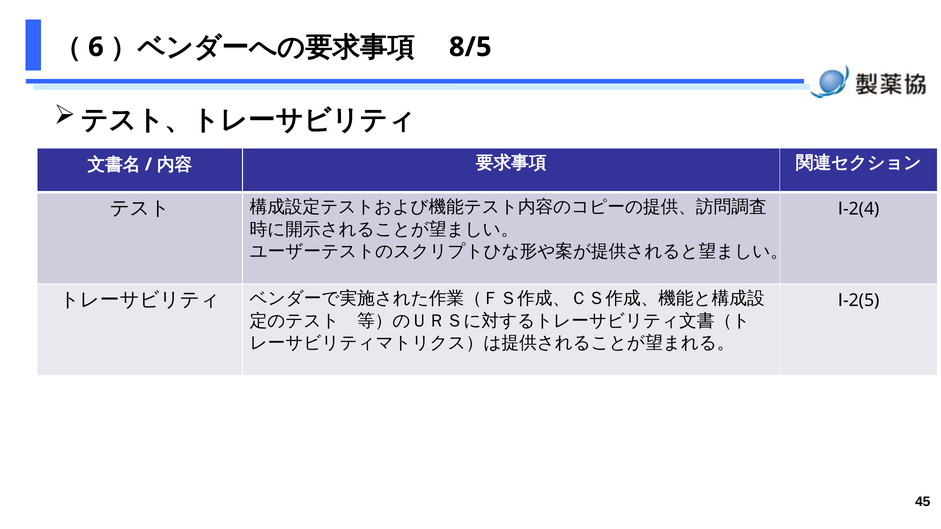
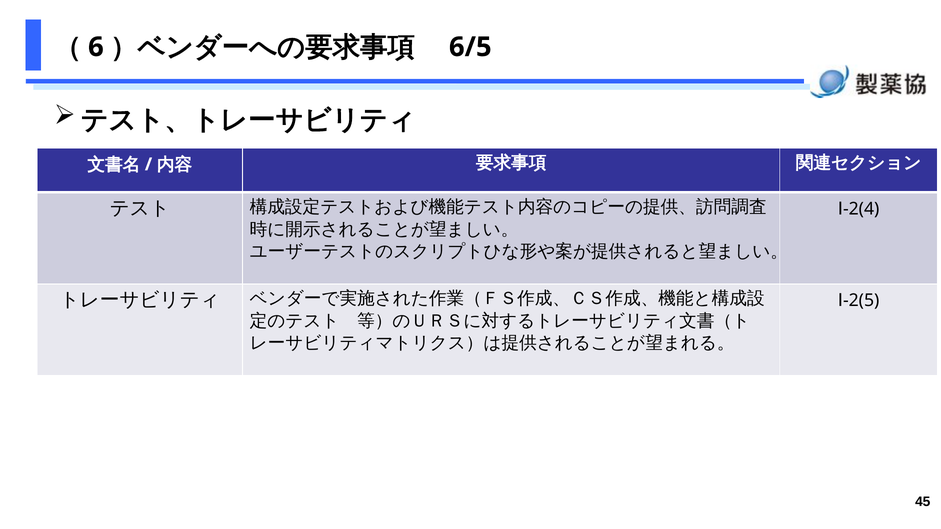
8/5: 8/5 -> 6/5 (470, 47)
